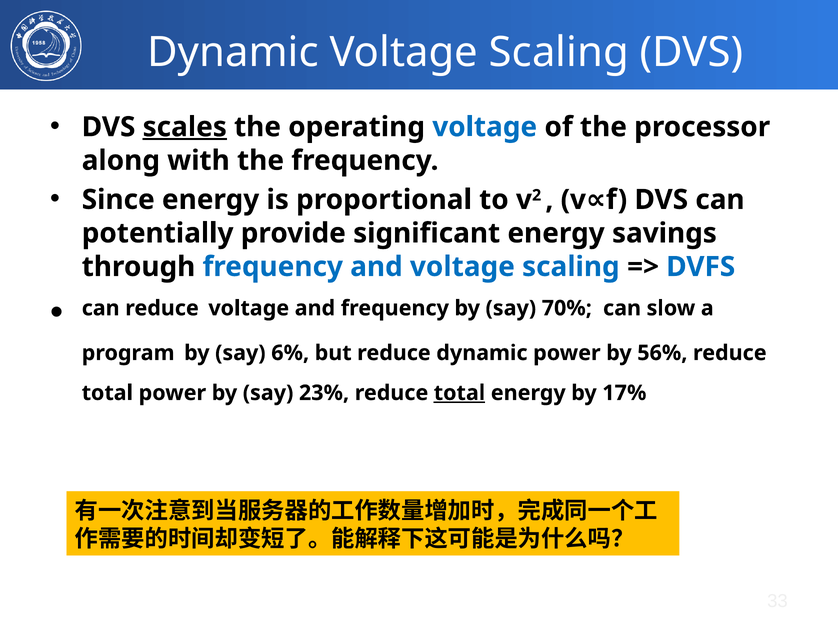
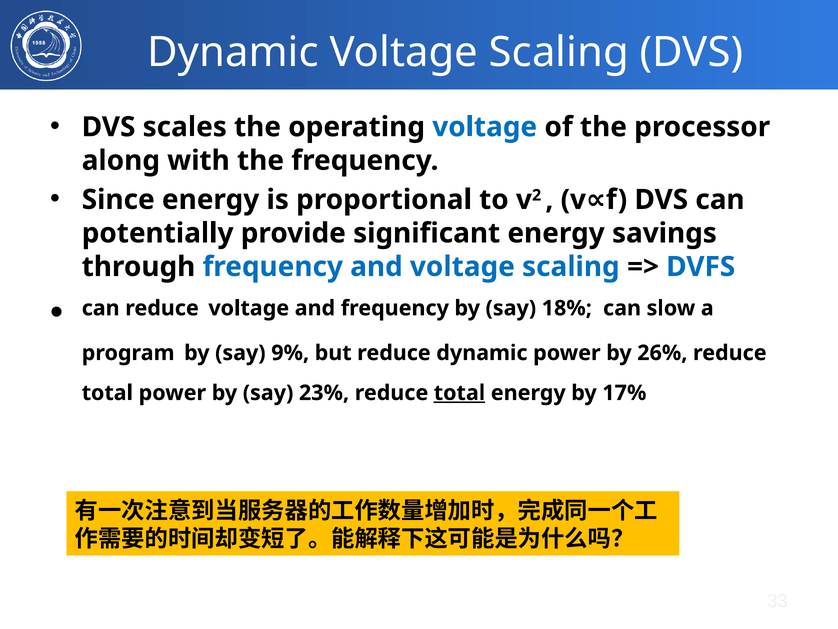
scales underline: present -> none (185, 127)
70%: 70% -> 18% (567, 308)
6%: 6% -> 9% (290, 353)
56%: 56% -> 26% (662, 353)
